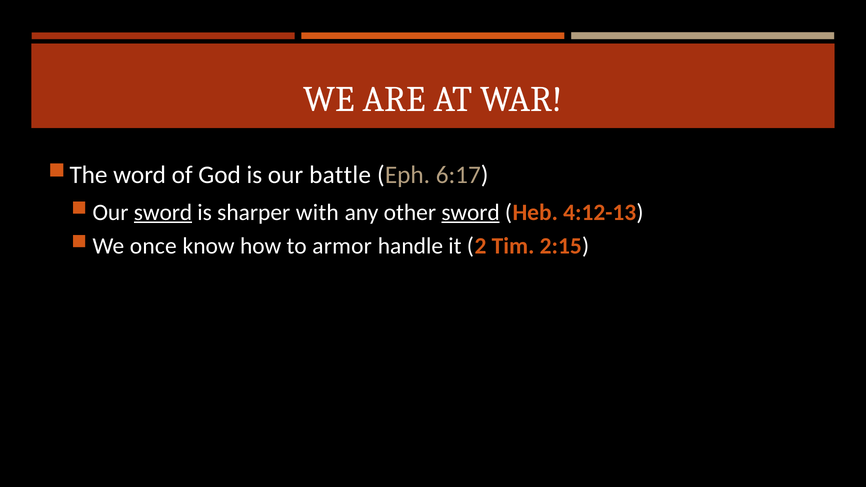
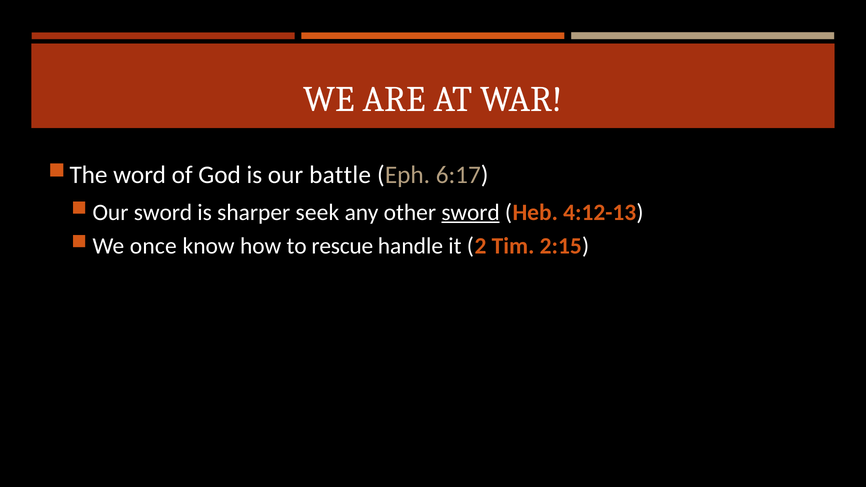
sword underline: present -> none (163, 212)
with: with -> seek (317, 212)
armor: armor -> rescue (342, 246)
